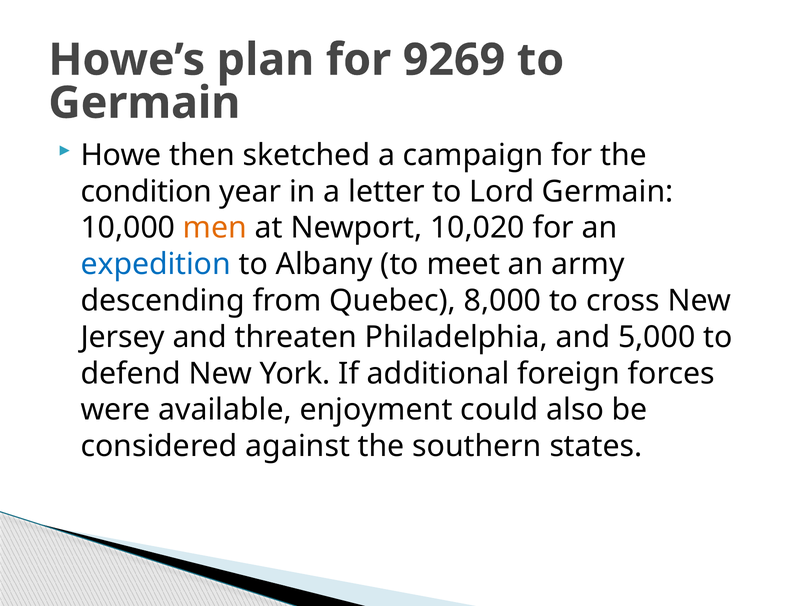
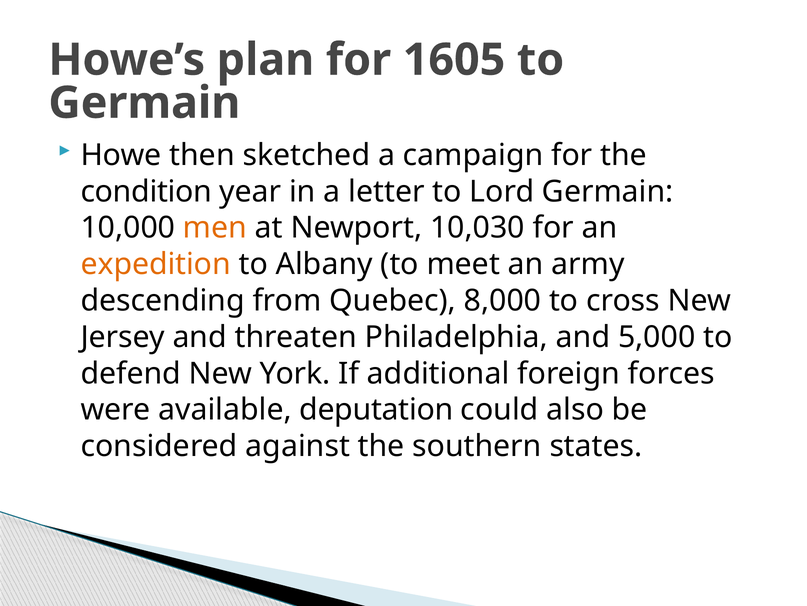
9269: 9269 -> 1605 (454, 60)
10,020: 10,020 -> 10,030 (477, 228)
expedition colour: blue -> orange (156, 264)
enjoyment: enjoyment -> deputation (376, 409)
